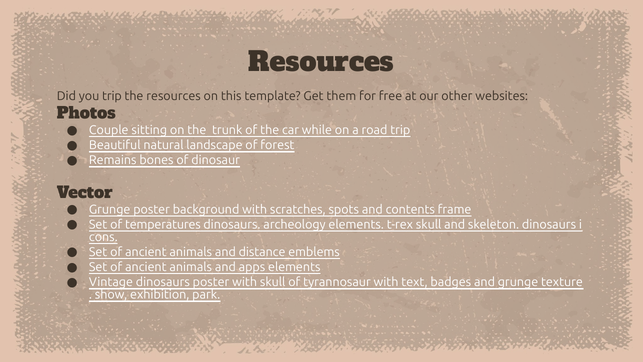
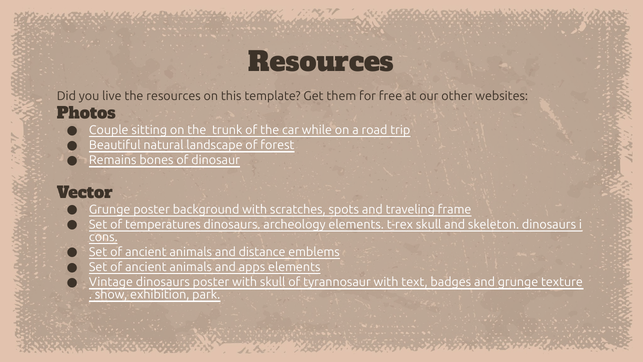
you trip: trip -> live (112, 96)
contents: contents -> traveling (410, 209)
